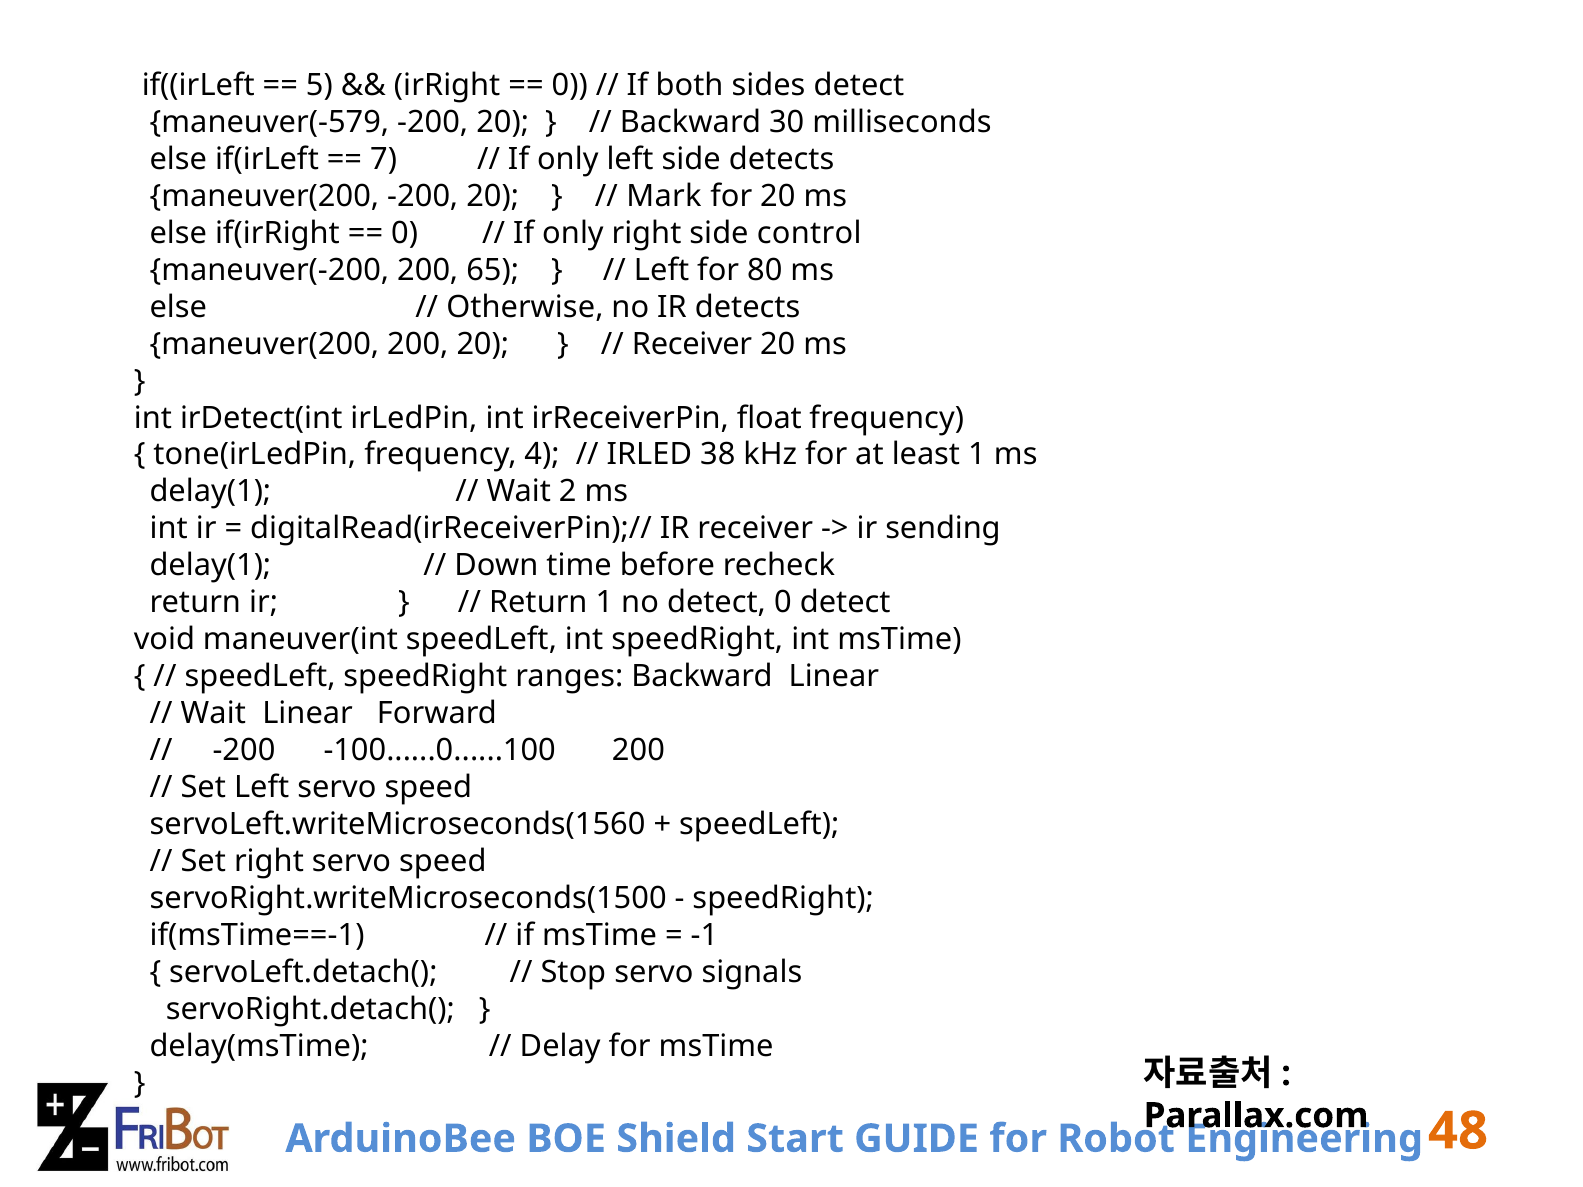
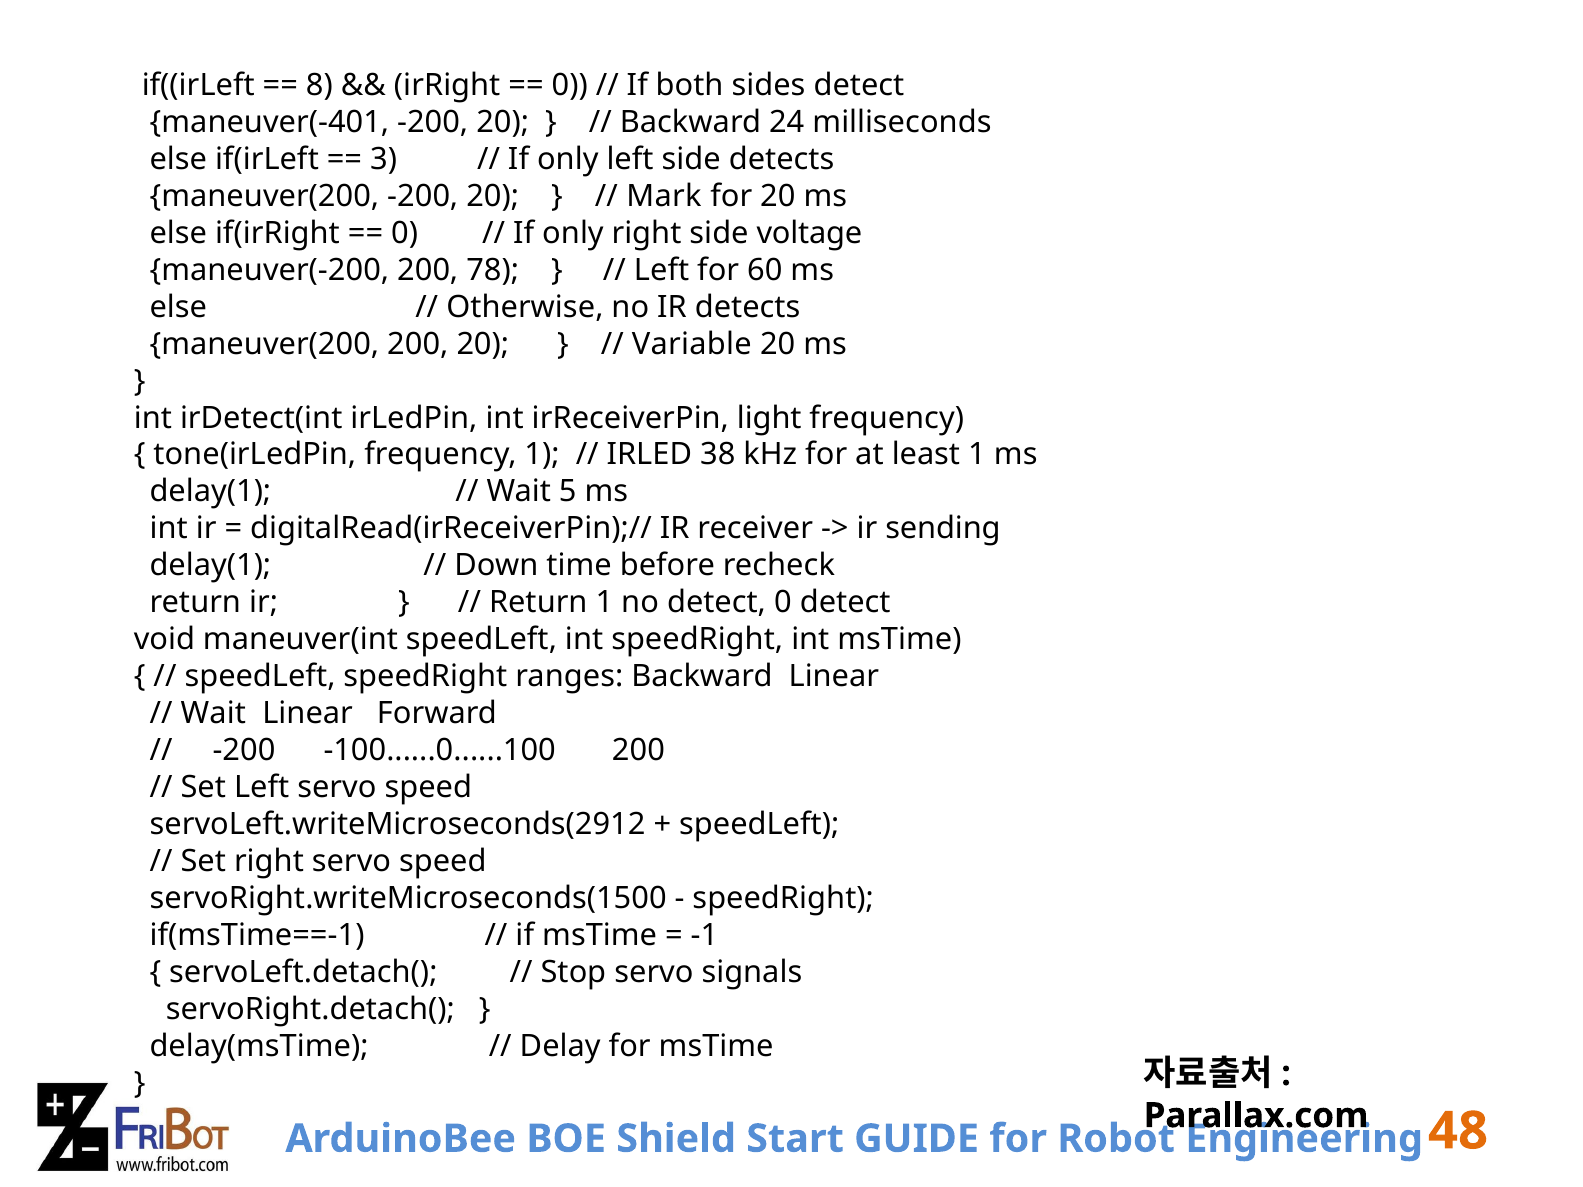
5: 5 -> 8 (319, 85)
maneuver(-579: maneuver(-579 -> maneuver(-401 (269, 122)
30: 30 -> 24 (787, 122)
7: 7 -> 3 (384, 159)
control: control -> voltage (809, 233)
65: 65 -> 78 (493, 270)
80: 80 -> 60 (765, 270)
Receiver: Receiver -> Variable (692, 344)
float: float -> light (769, 418)
frequency 4: 4 -> 1 (542, 455)
2: 2 -> 5 (568, 492)
servoLeft.writeMicroseconds(1560: servoLeft.writeMicroseconds(1560 -> servoLeft.writeMicroseconds(2912 (398, 824)
